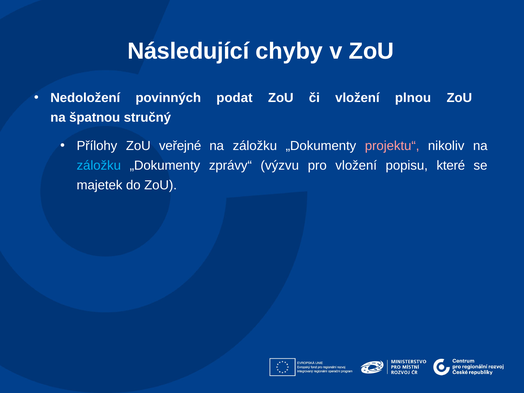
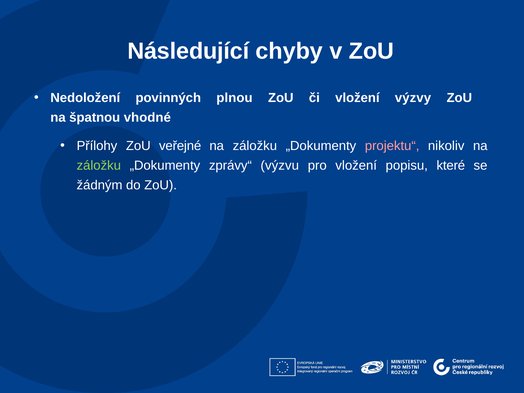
podat: podat -> plnou (234, 98)
plnou: plnou -> výzvy (413, 98)
stručný: stručný -> vhodné (147, 117)
záložku colour: light blue -> light green (99, 166)
majetek: majetek -> žádným (100, 185)
